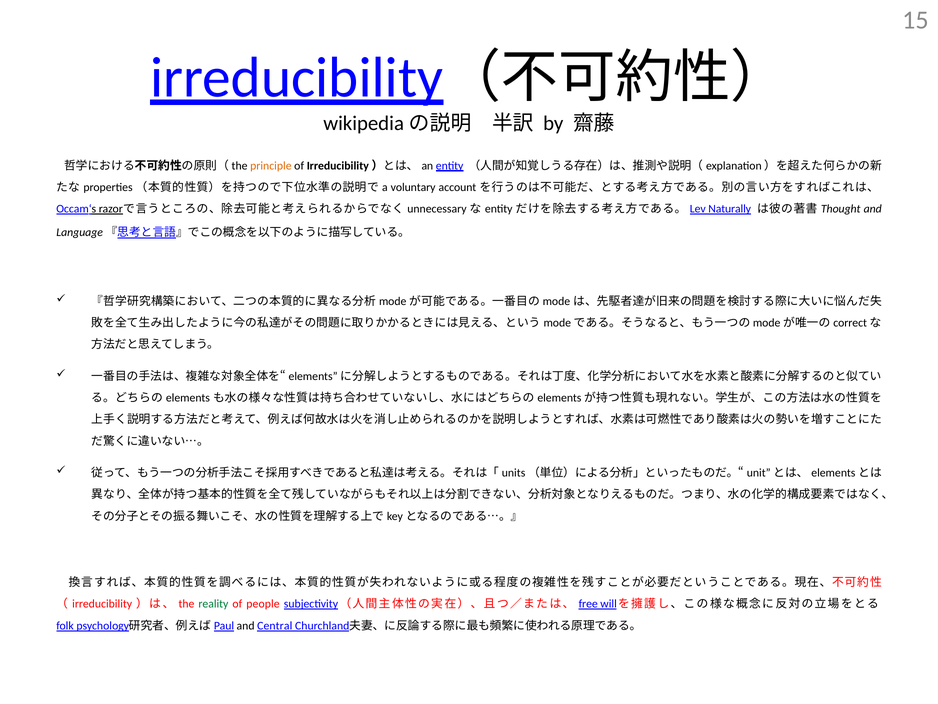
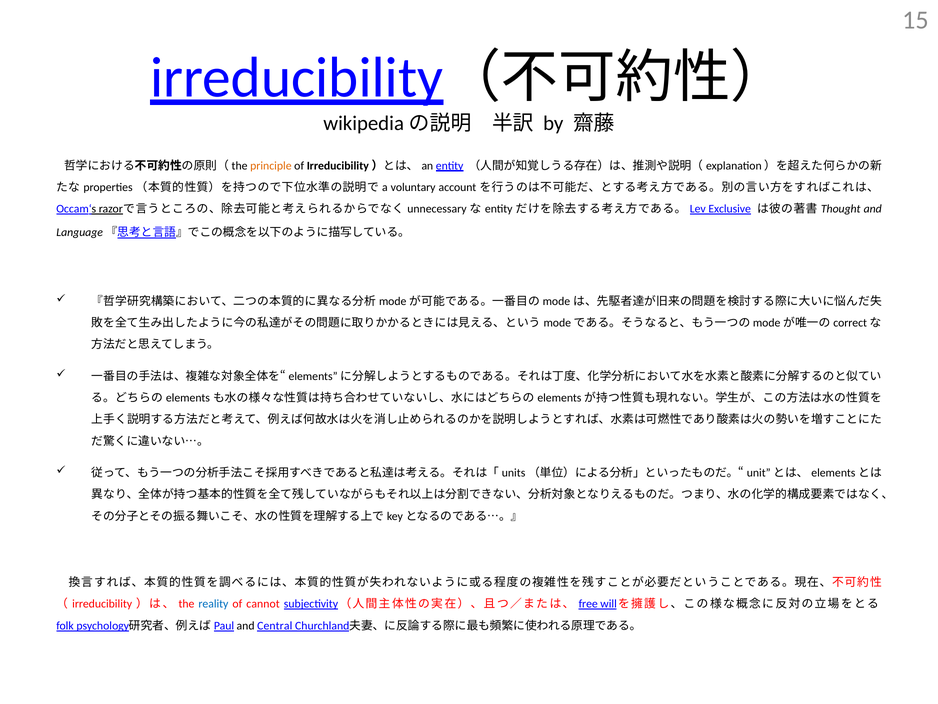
Naturally: Naturally -> Exclusive (730, 209)
reality colour: green -> blue (213, 604)
people: people -> cannot (263, 604)
